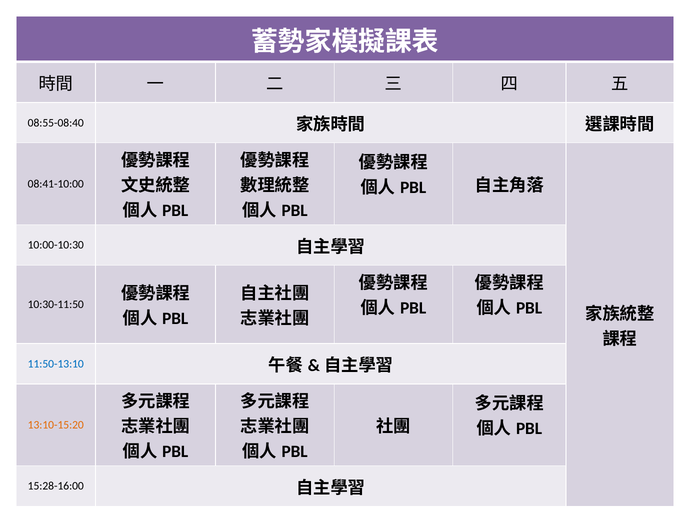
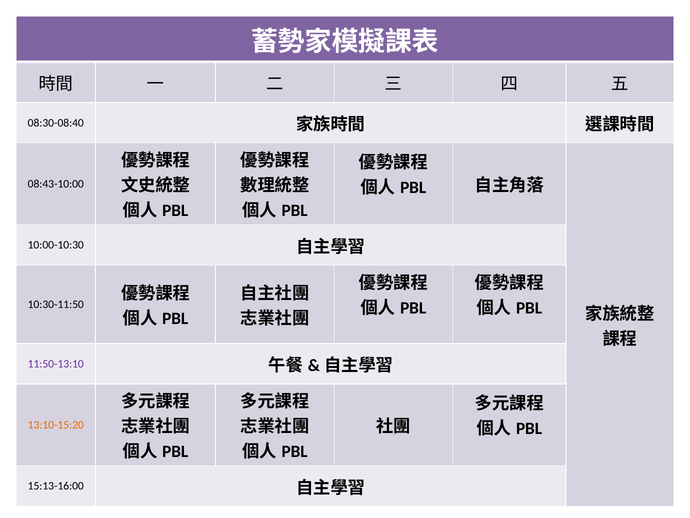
08:55-08:40: 08:55-08:40 -> 08:30-08:40 (56, 123)
08:41-10:00: 08:41-10:00 -> 08:43-10:00 (56, 184)
11:50-13:10 colour: blue -> purple (56, 363)
15:28-16:00: 15:28-16:00 -> 15:13-16:00 (56, 486)
